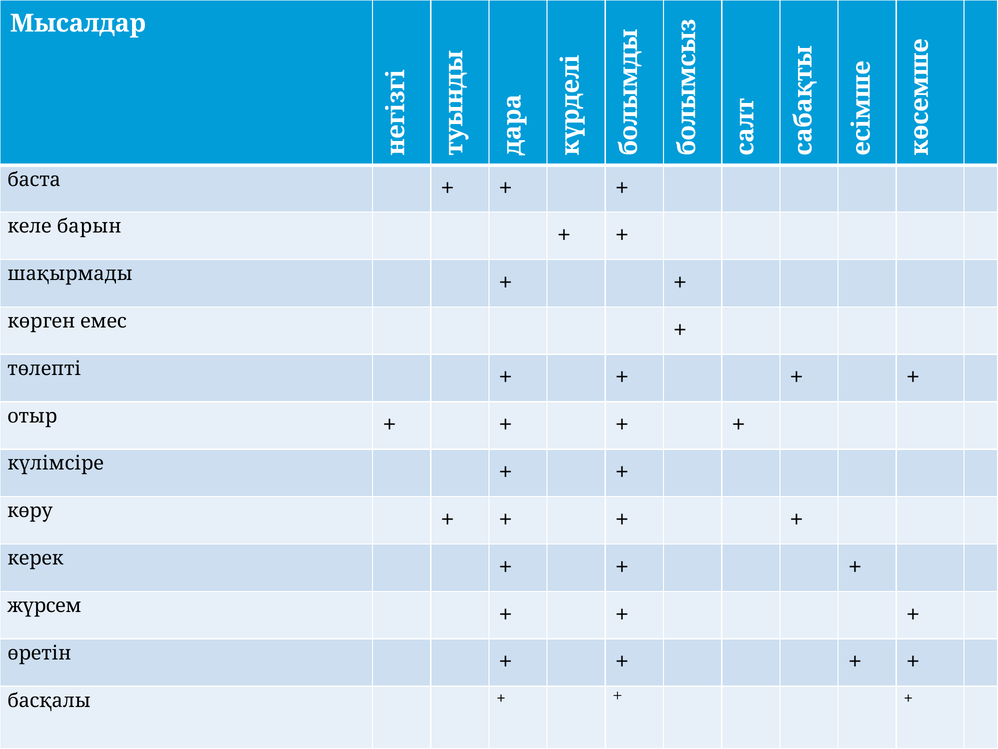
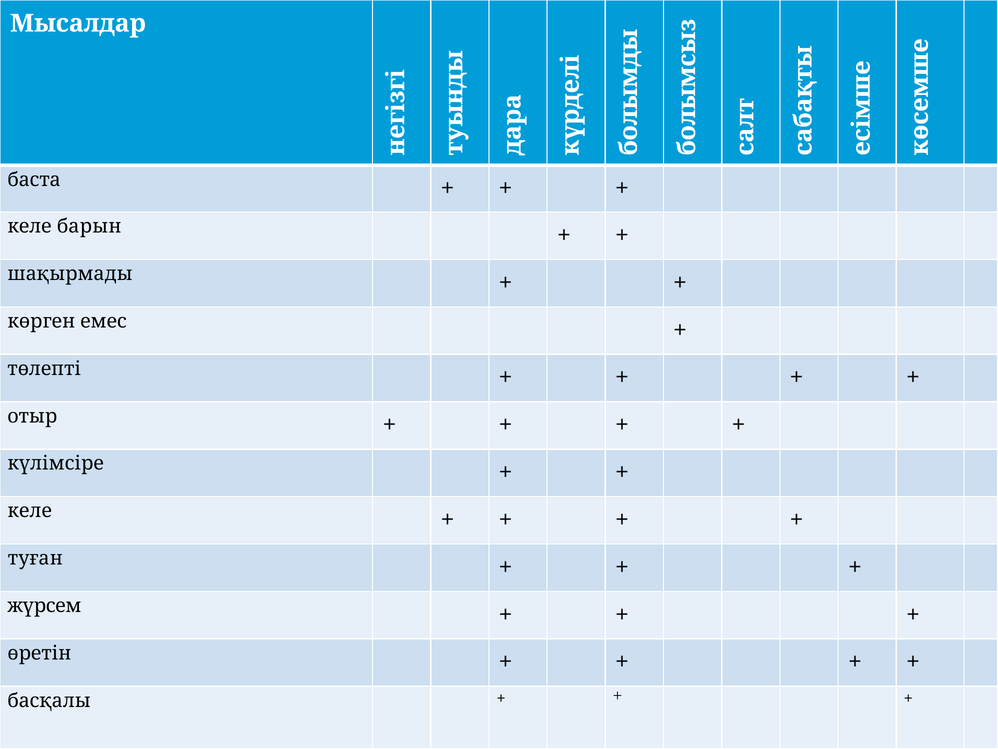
көру: көру -> келе (30, 511)
керек: керек -> туған (35, 558)
